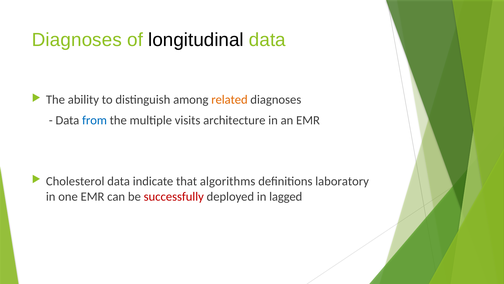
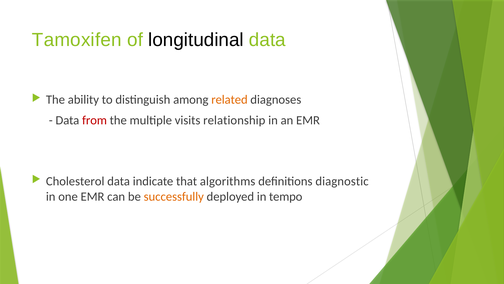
Diagnoses: Diagnoses -> Tamoxifen (77, 40)
from colour: blue -> red (95, 120)
architecture: architecture -> relationship (234, 120)
laboratory: laboratory -> diagnostic (342, 181)
successfully colour: red -> orange (174, 196)
lagged: lagged -> tempo (286, 196)
